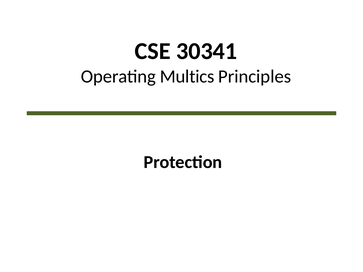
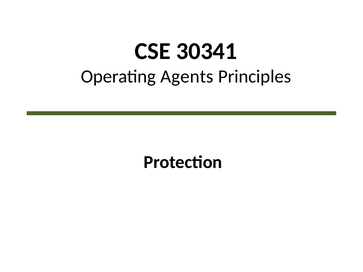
Multics: Multics -> Agents (187, 77)
